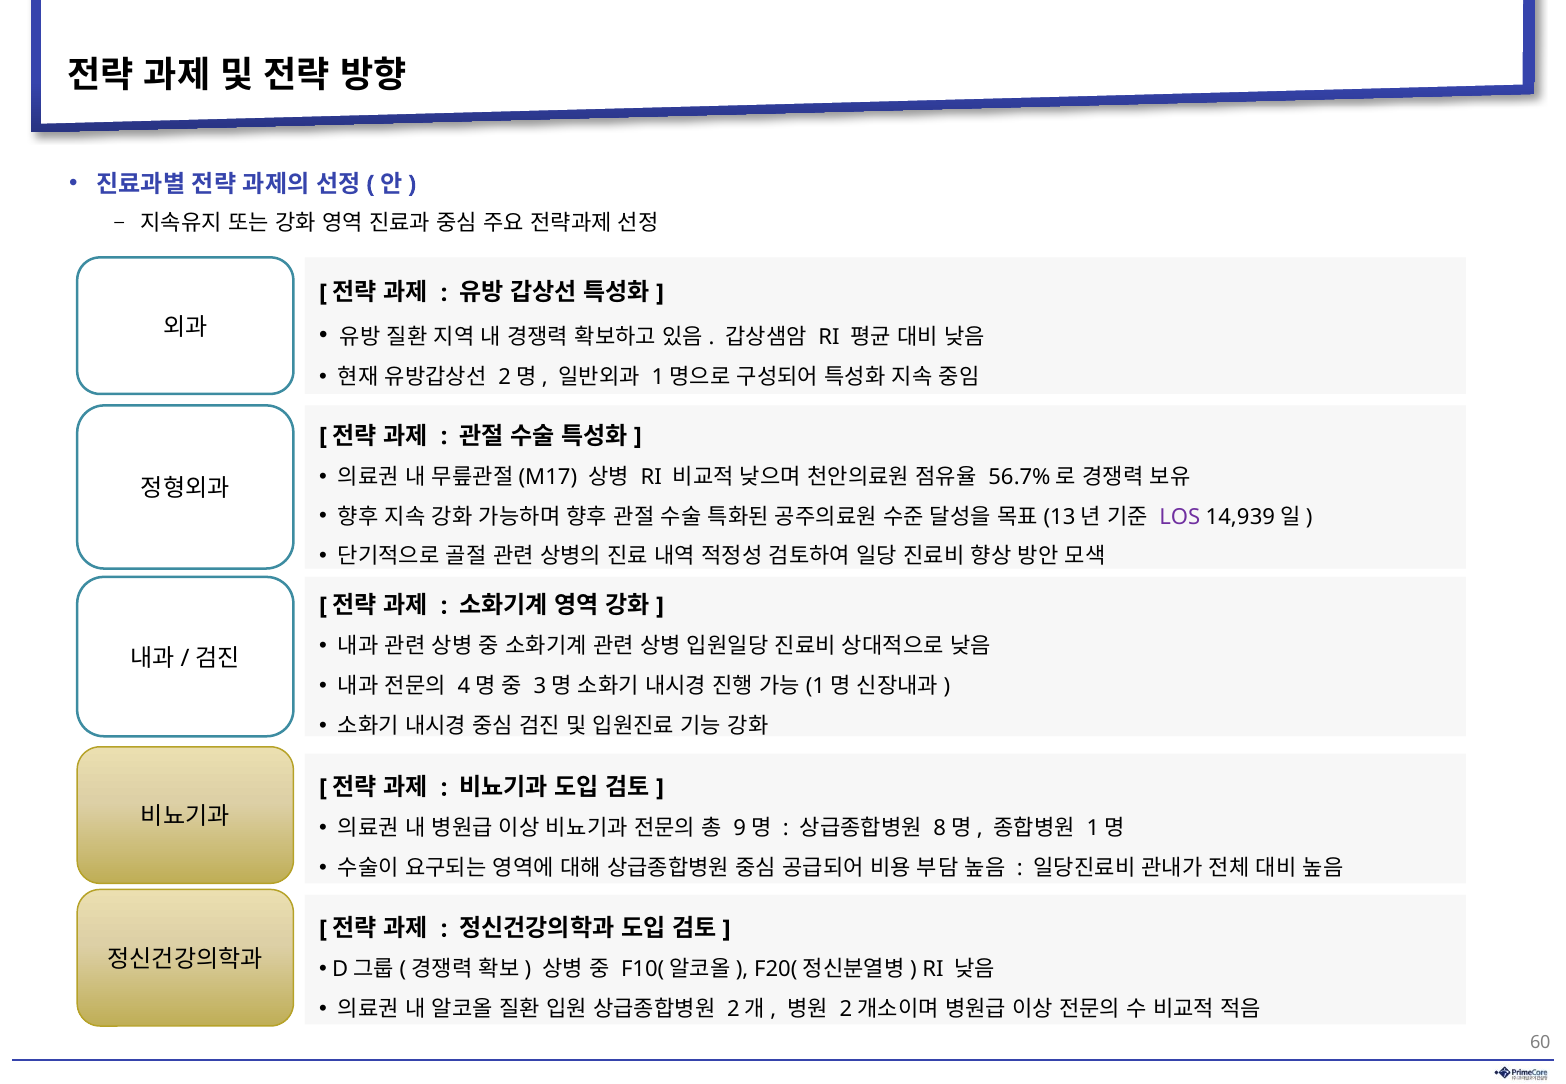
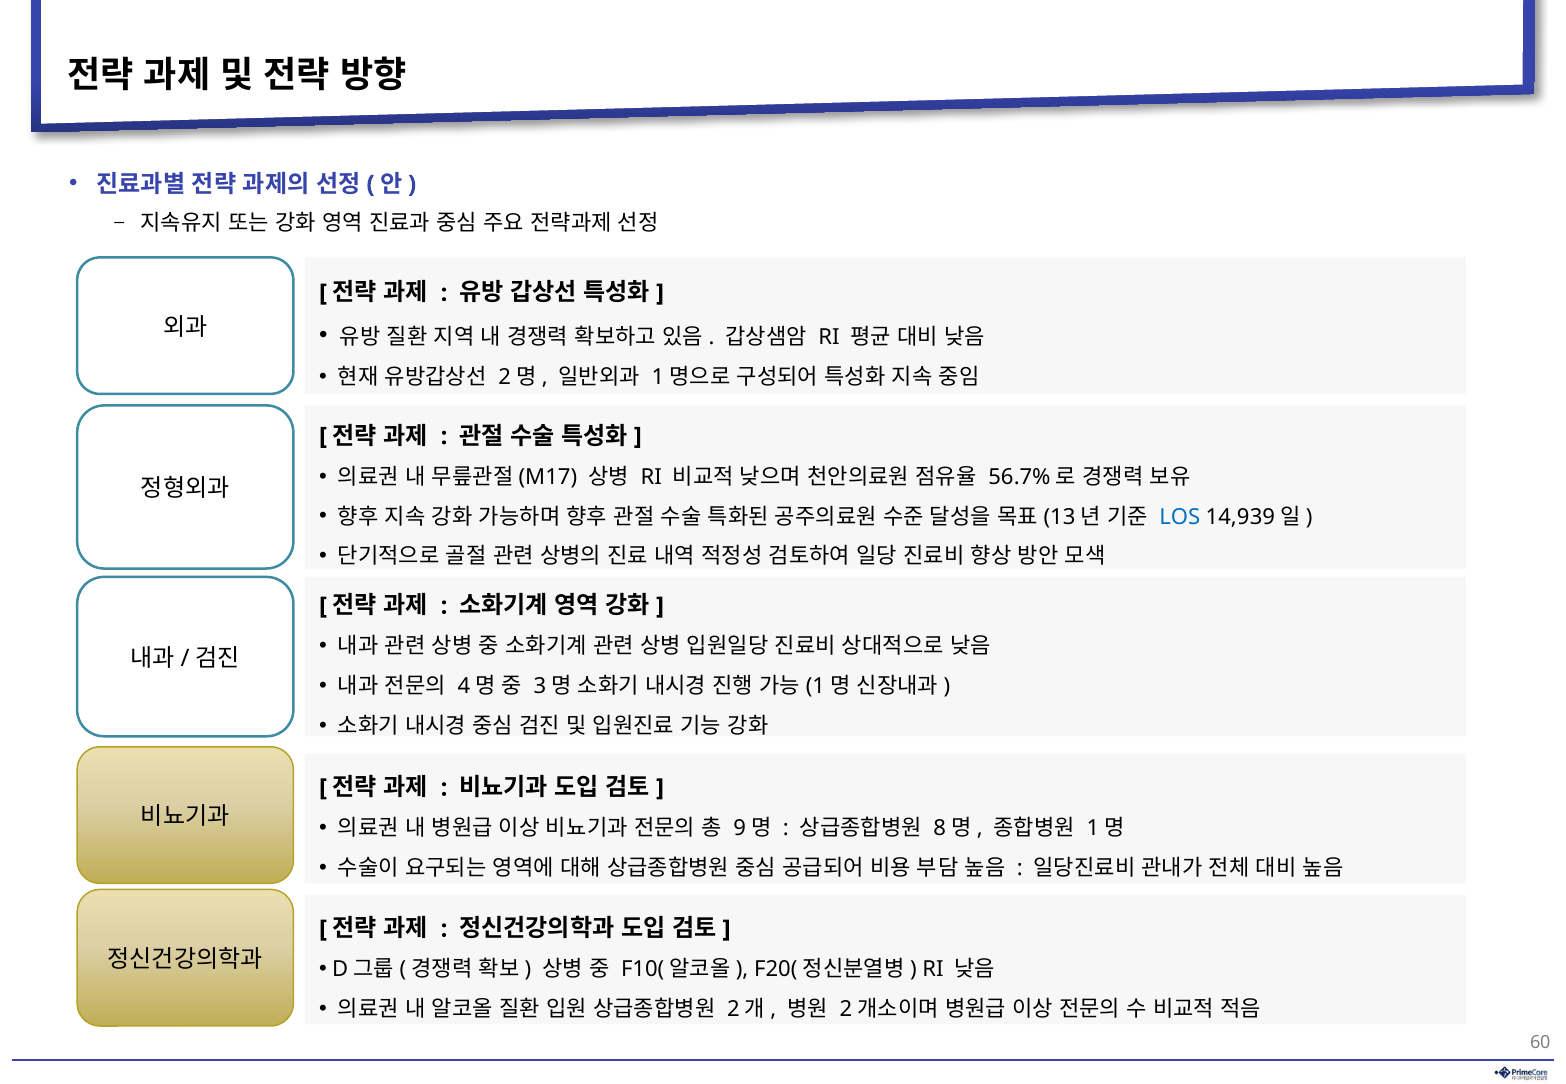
LOS colour: purple -> blue (1180, 517)
